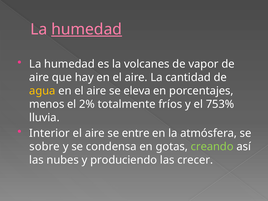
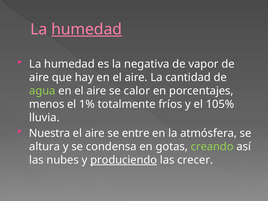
volcanes: volcanes -> negativa (147, 64)
agua colour: yellow -> light green (42, 91)
eleva: eleva -> calor (137, 91)
2%: 2% -> 1% (87, 104)
753%: 753% -> 105% (220, 104)
Interior: Interior -> Nuestra (50, 133)
sobre: sobre -> altura (45, 147)
produciendo underline: none -> present (124, 160)
